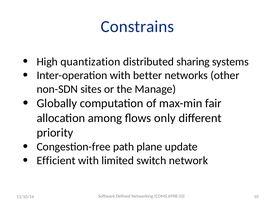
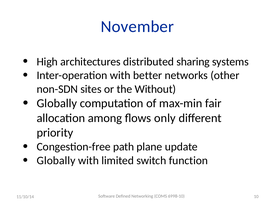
Constrains: Constrains -> November (137, 27)
quantization: quantization -> architectures (90, 62)
Manage: Manage -> Without (155, 89)
Efficient: Efficient -> Globally (56, 161)
network: network -> function (188, 161)
